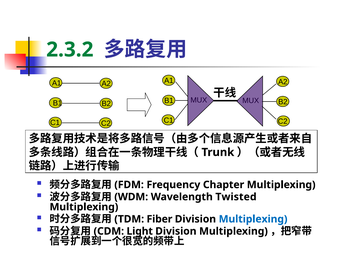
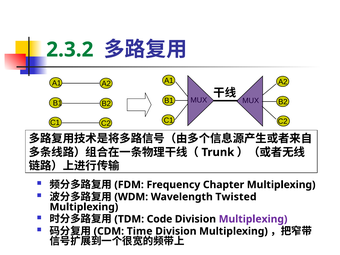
Fiber: Fiber -> Code (160, 219)
Multiplexing colour: blue -> purple (253, 219)
Light: Light -> Time (140, 231)
